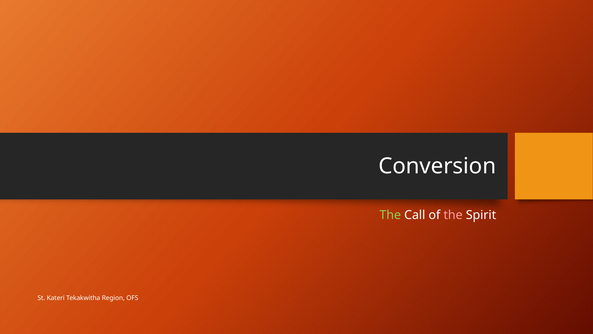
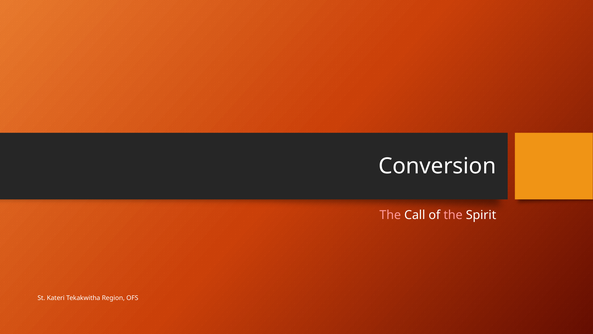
The colour: light green -> pink (390, 215)
